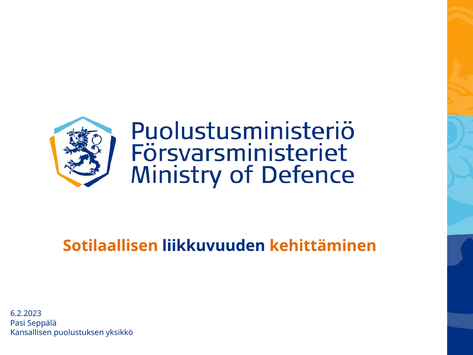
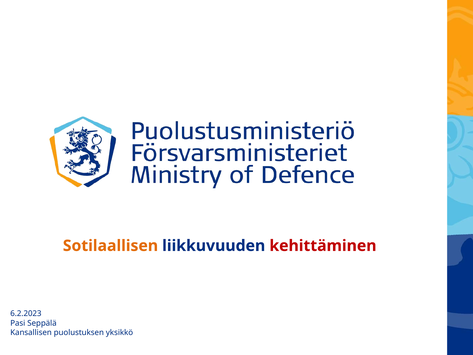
kehittäminen colour: orange -> red (323, 246)
